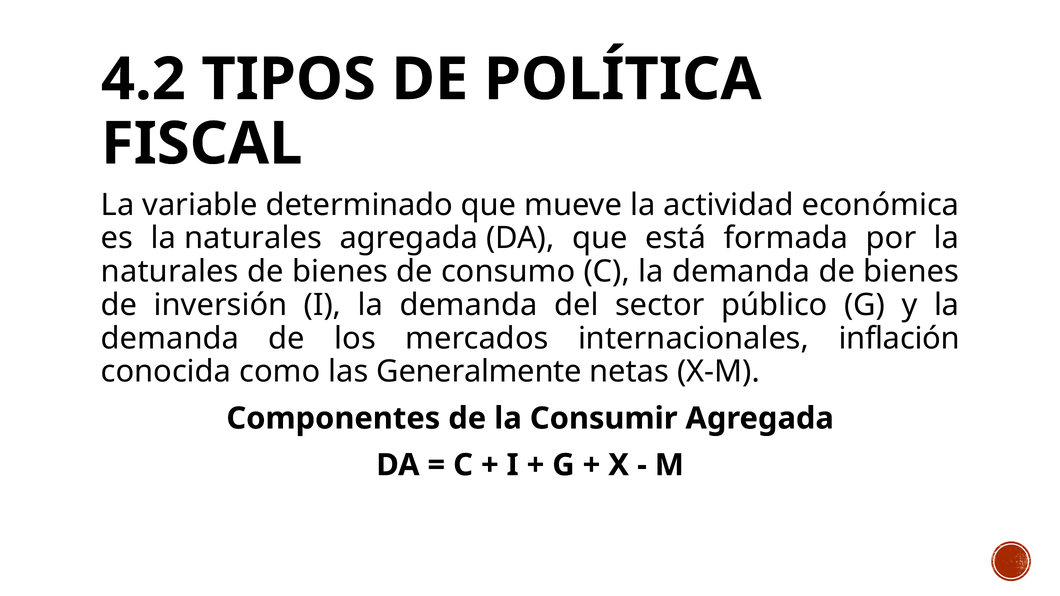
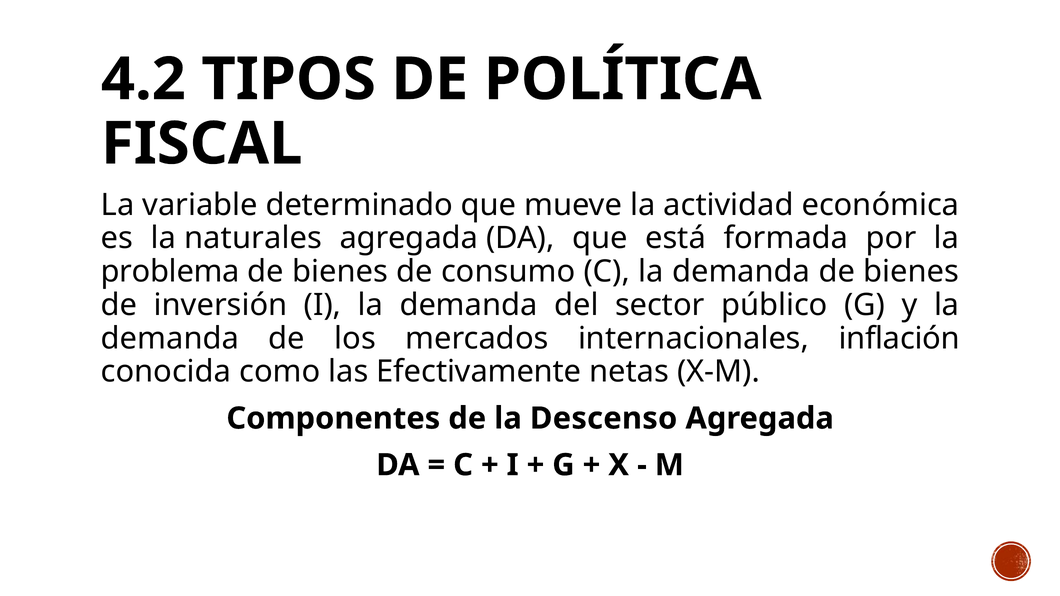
naturales: naturales -> problema (170, 272)
Generalmente: Generalmente -> Efectivamente (479, 372)
Consumir: Consumir -> Descenso (604, 419)
